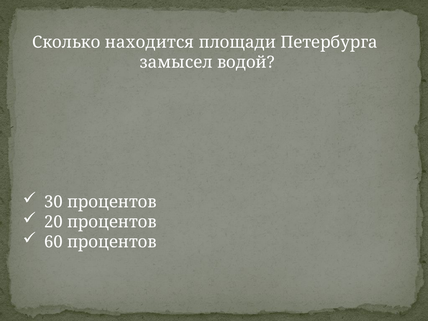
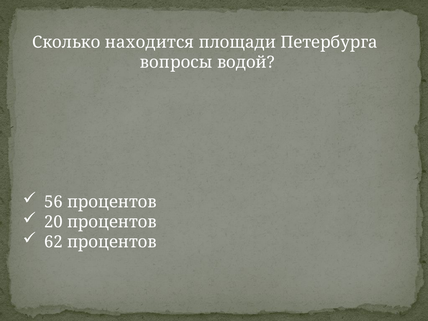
замысел: замысел -> вопросы (176, 62)
30: 30 -> 56 (53, 202)
60: 60 -> 62 (53, 242)
